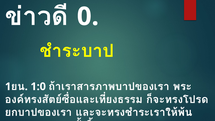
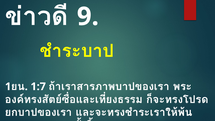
0: 0 -> 9 (88, 17)
1:0: 1:0 -> 1:7 (38, 87)
